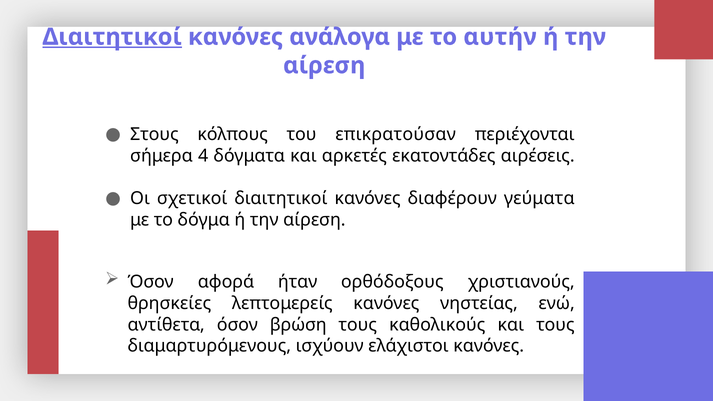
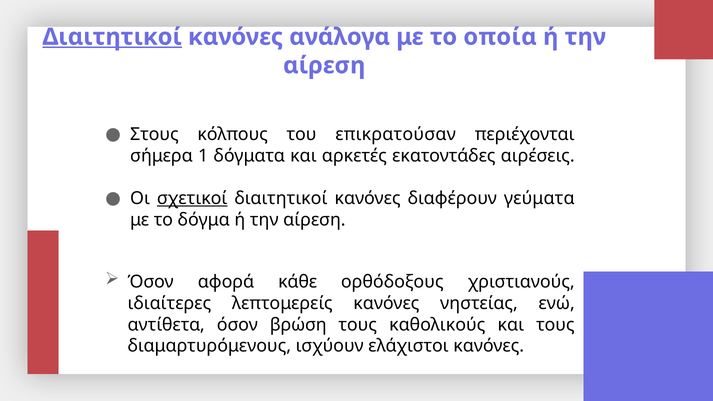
αυτήν: αυτήν -> οποία (500, 37)
4: 4 -> 1 (203, 156)
σχετικοί underline: none -> present (192, 198)
ήταν: ήταν -> κάθε (298, 282)
θρησκείες: θρησκείες -> ιδιαίτερες (169, 303)
